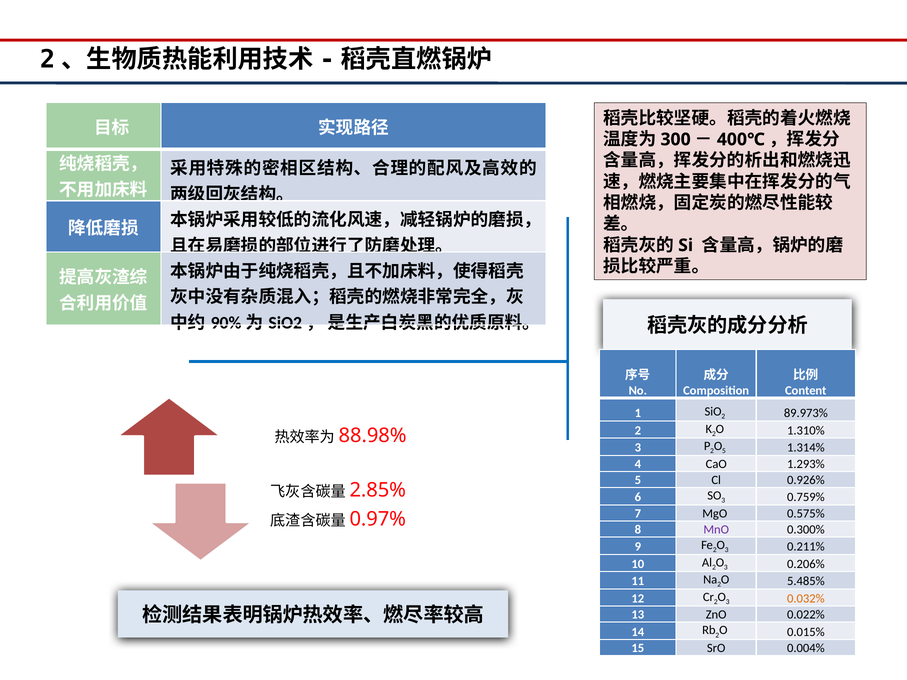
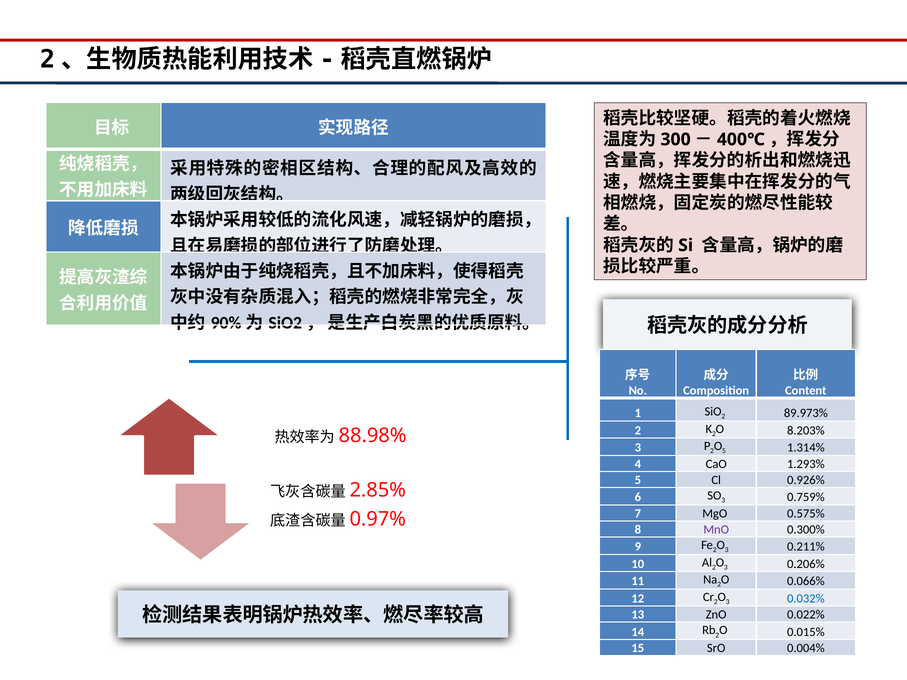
1.310%: 1.310% -> 8.203% (806, 431)
5.485%: 5.485% -> 0.066% (806, 581)
0.032% colour: orange -> blue (806, 599)
